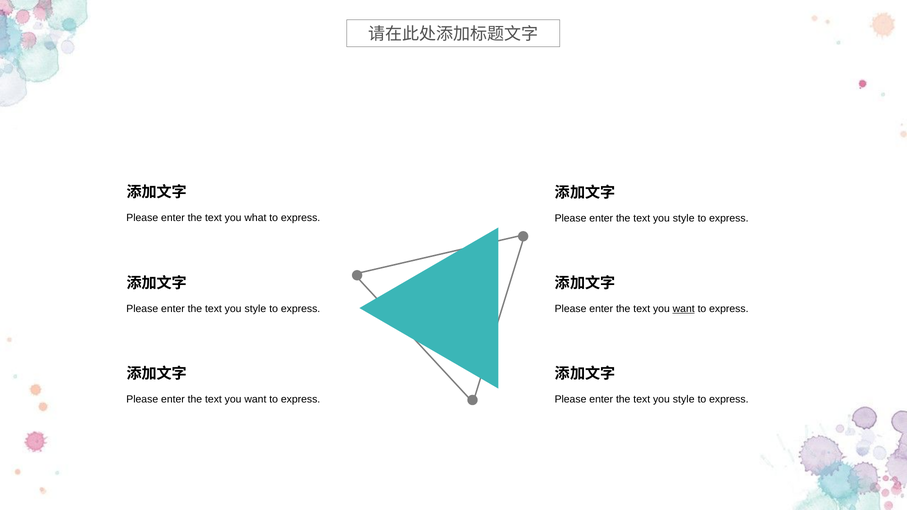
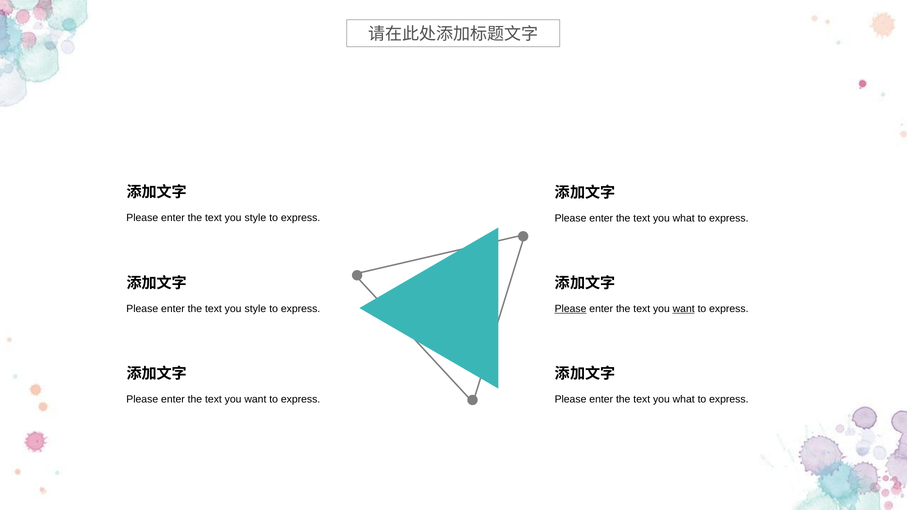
what: what -> style (255, 218)
style: style -> what (684, 218)
Please underline: none -> present (571, 309)
style: style -> what (684, 400)
